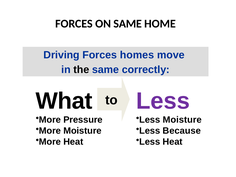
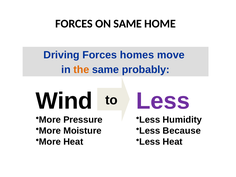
the colour: black -> orange (81, 70)
correctly: correctly -> probably (146, 70)
What: What -> Wind (64, 101)
Less Moisture: Moisture -> Humidity (182, 120)
